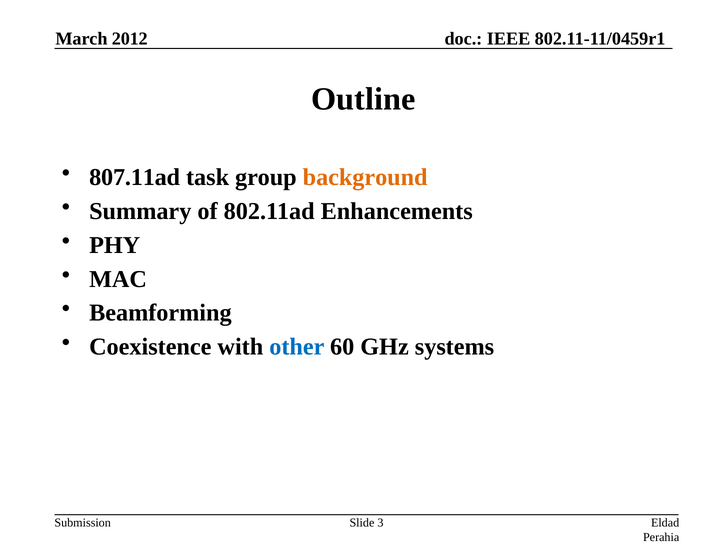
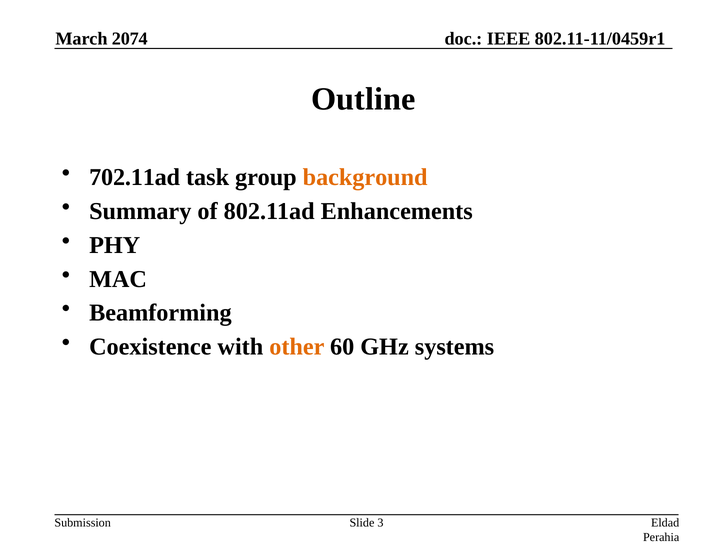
2012: 2012 -> 2074 (130, 39)
807.11ad: 807.11ad -> 702.11ad (135, 177)
other colour: blue -> orange (297, 347)
